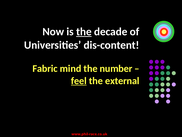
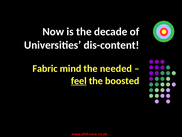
the underline: present -> none (84, 32)
number: number -> needed (116, 68)
external: external -> boosted (122, 81)
